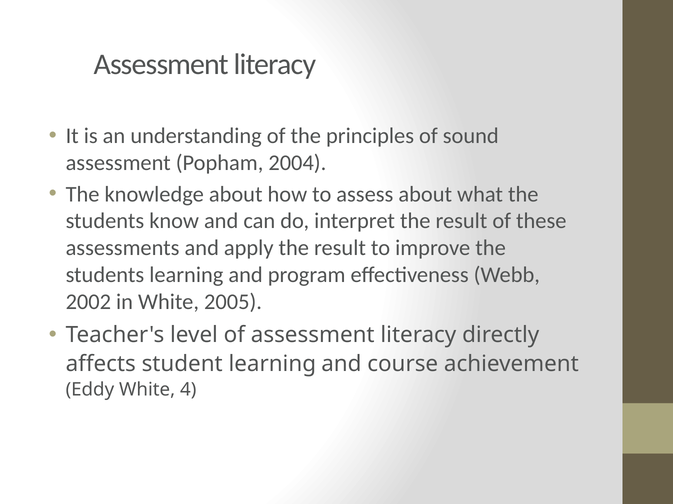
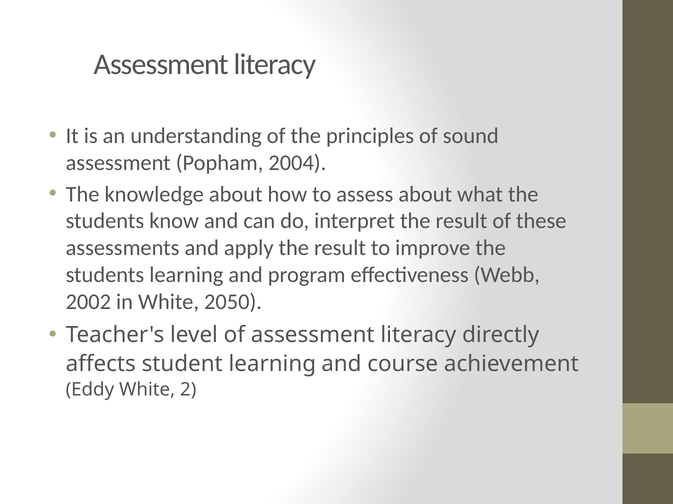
2005: 2005 -> 2050 (233, 302)
4: 4 -> 2 (188, 390)
